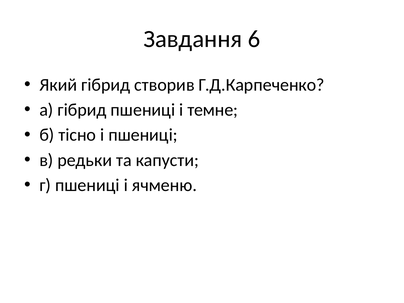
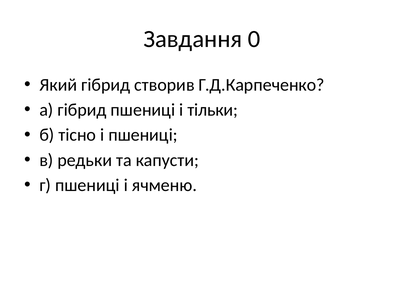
6: 6 -> 0 (254, 39)
темне: темне -> тільки (213, 110)
